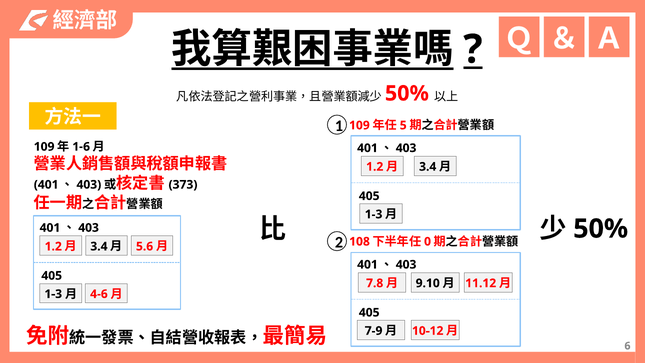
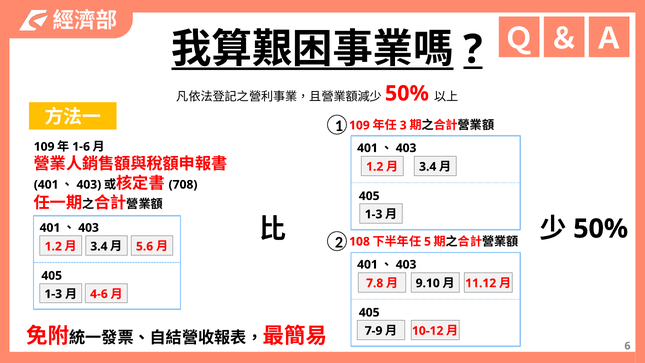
5: 5 -> 3 (403, 125)
373: 373 -> 708 (183, 185)
0: 0 -> 5 (428, 241)
